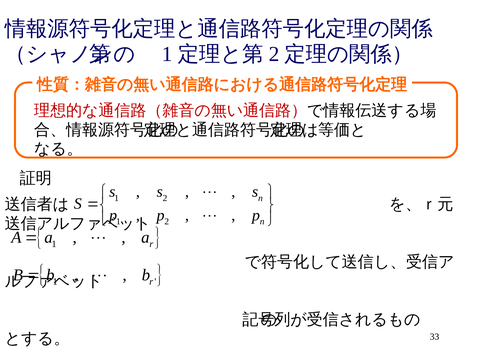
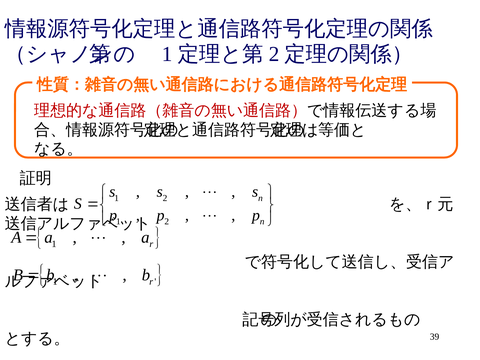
33: 33 -> 39 (435, 337)
